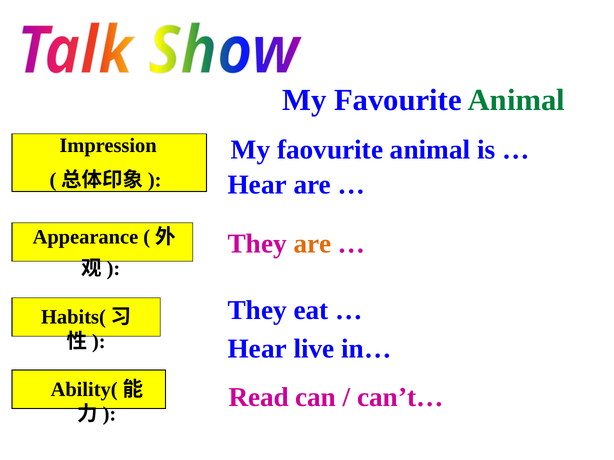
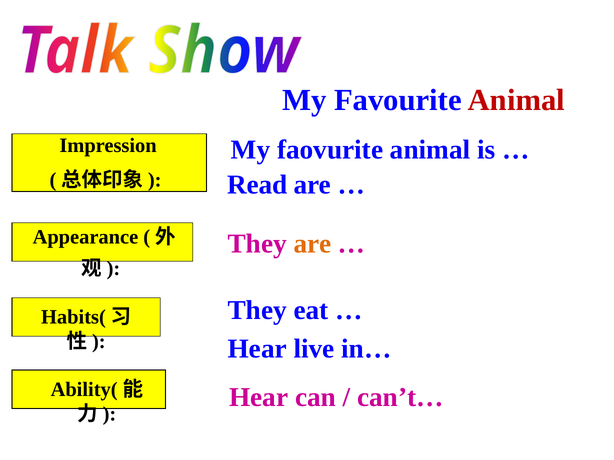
Animal colour: green -> red (516, 100)
Hear: Hear -> Read (257, 185)
Read: Read -> Hear (259, 398)
